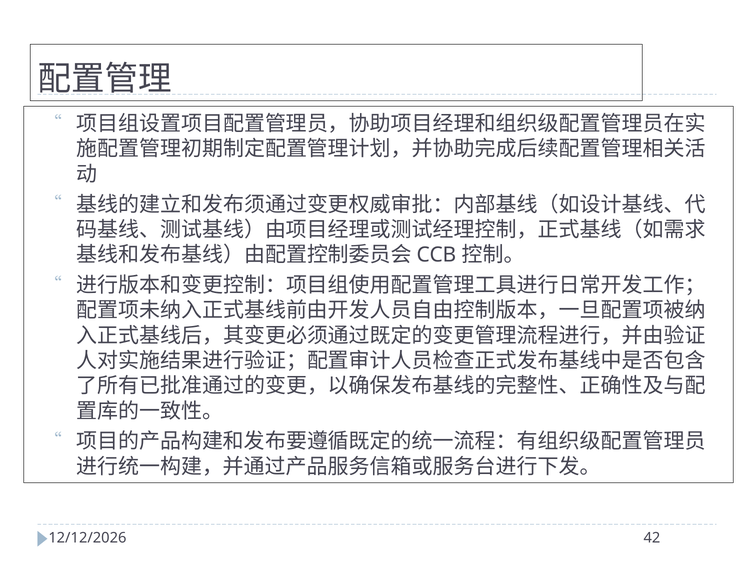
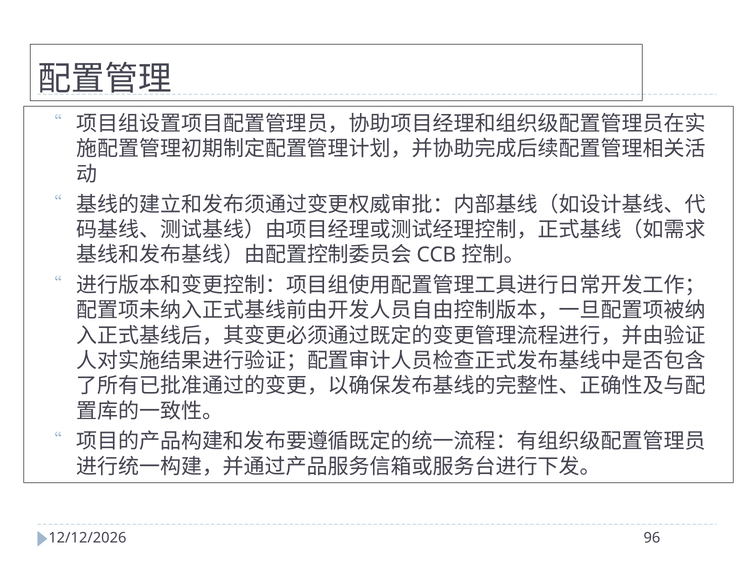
42: 42 -> 96 (652, 538)
